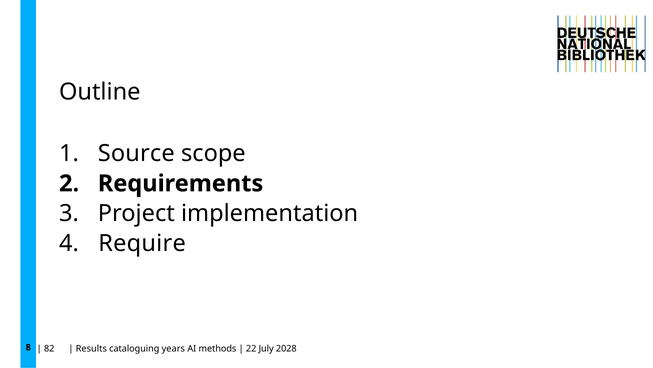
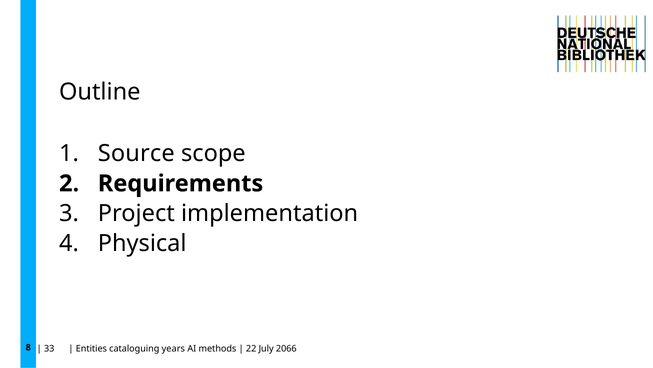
Require: Require -> Physical (142, 243)
82: 82 -> 33 (49, 348)
Results: Results -> Entities (91, 348)
2028: 2028 -> 2066 (286, 348)
